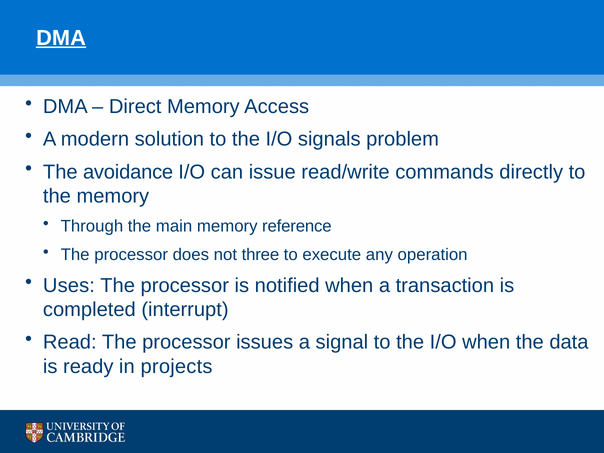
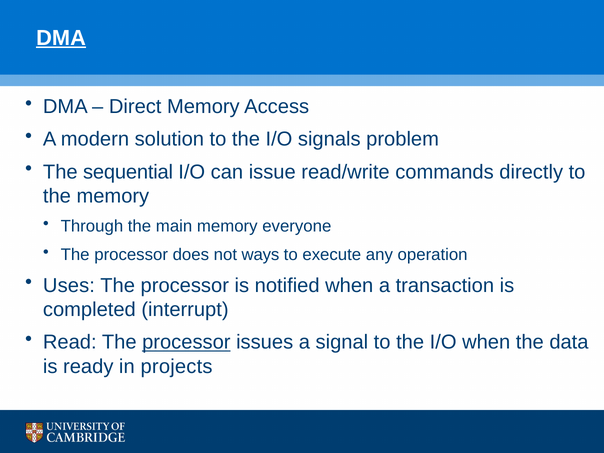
avoidance: avoidance -> sequential (128, 172)
reference: reference -> everyone (297, 226)
three: three -> ways (260, 255)
processor underline: none -> present (186, 342)
